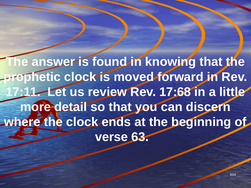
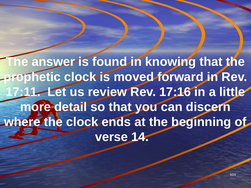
17:68: 17:68 -> 17:16 (175, 92)
63: 63 -> 14 (140, 137)
